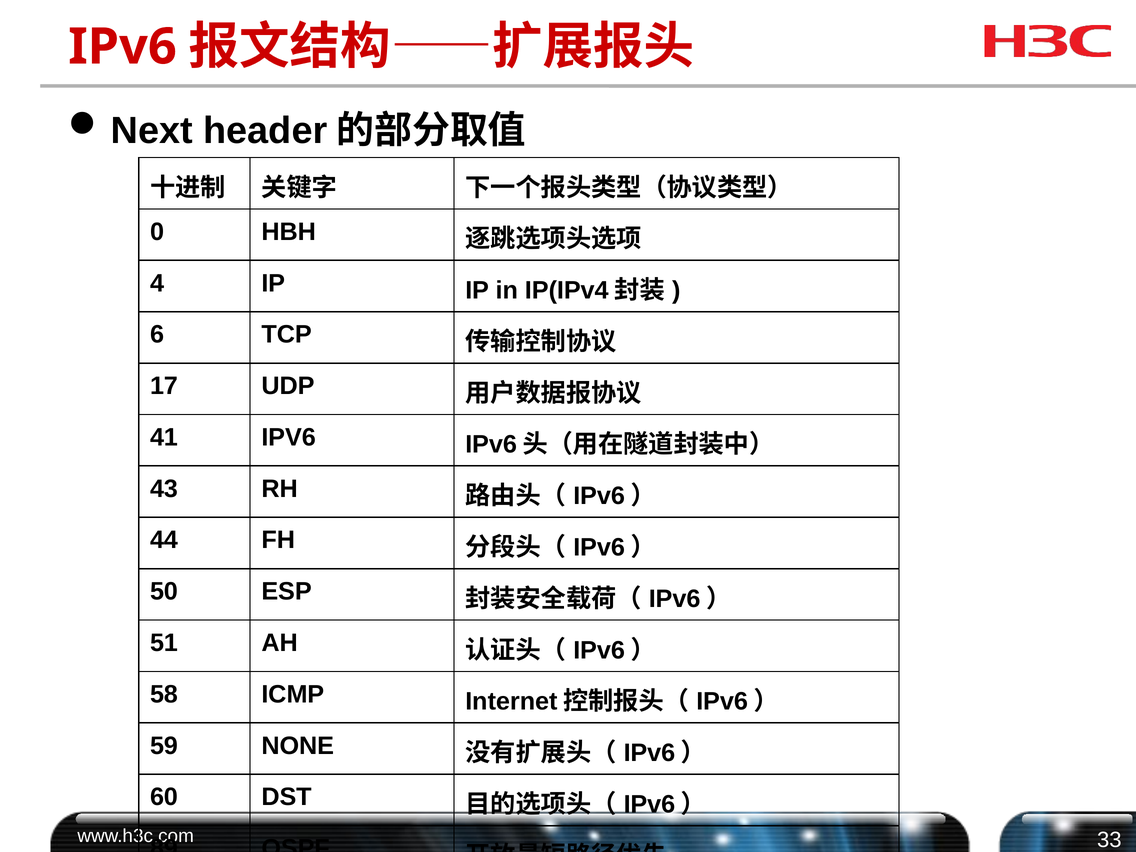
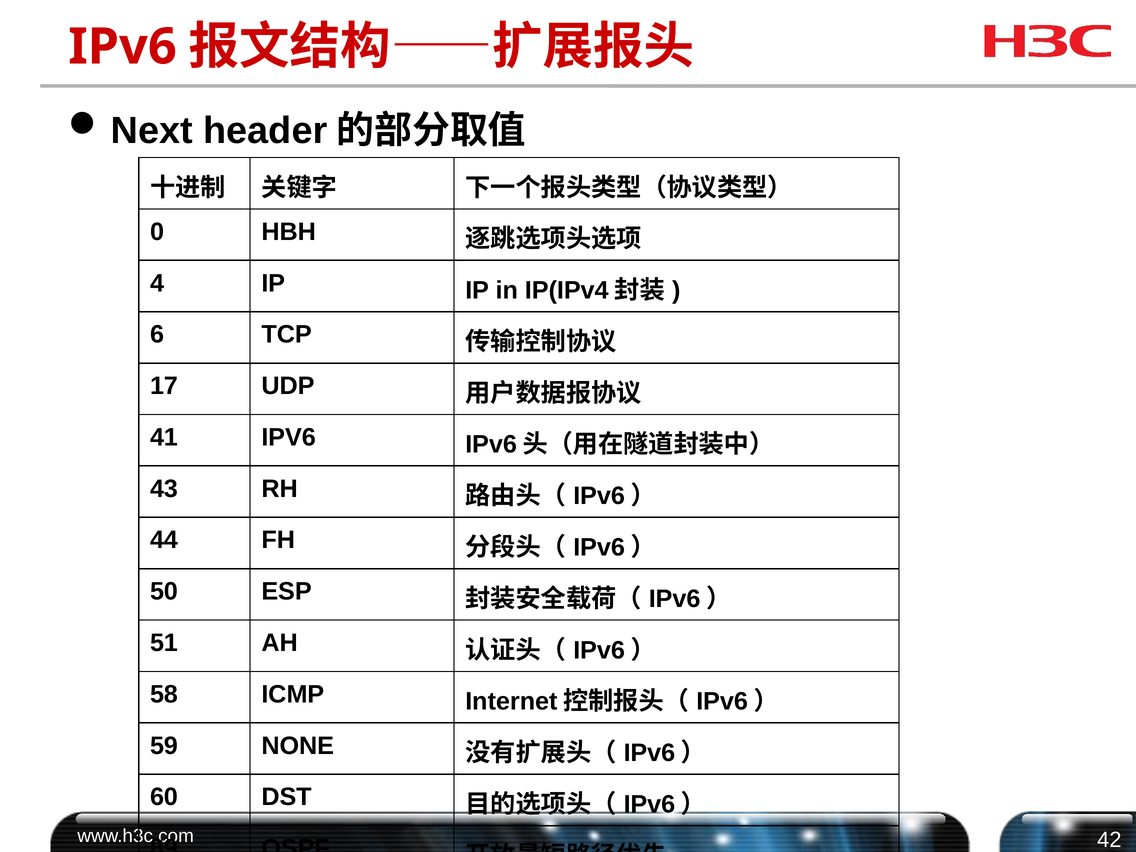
33: 33 -> 42 (1109, 840)
